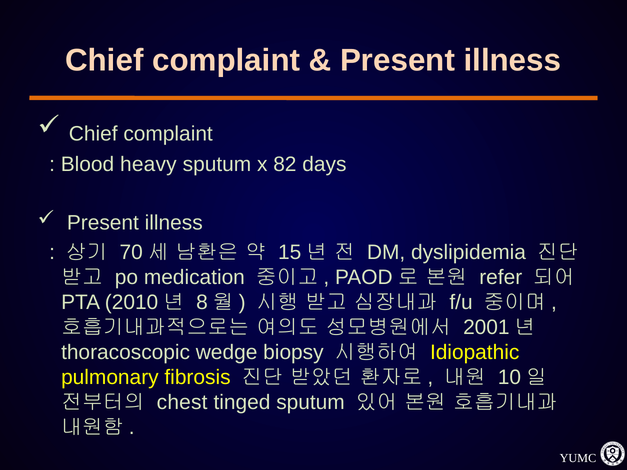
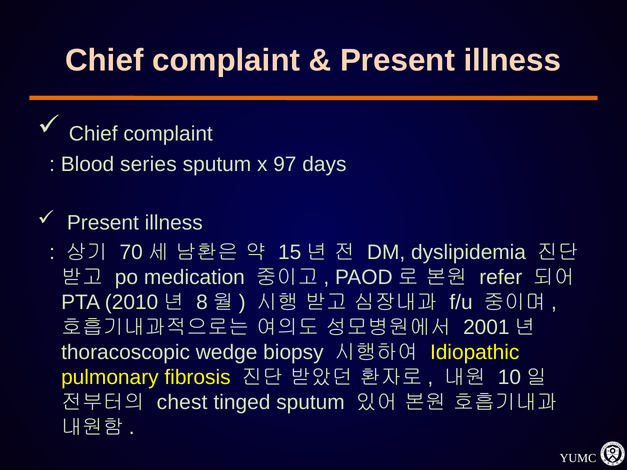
heavy: heavy -> series (148, 164)
82: 82 -> 97 (285, 164)
